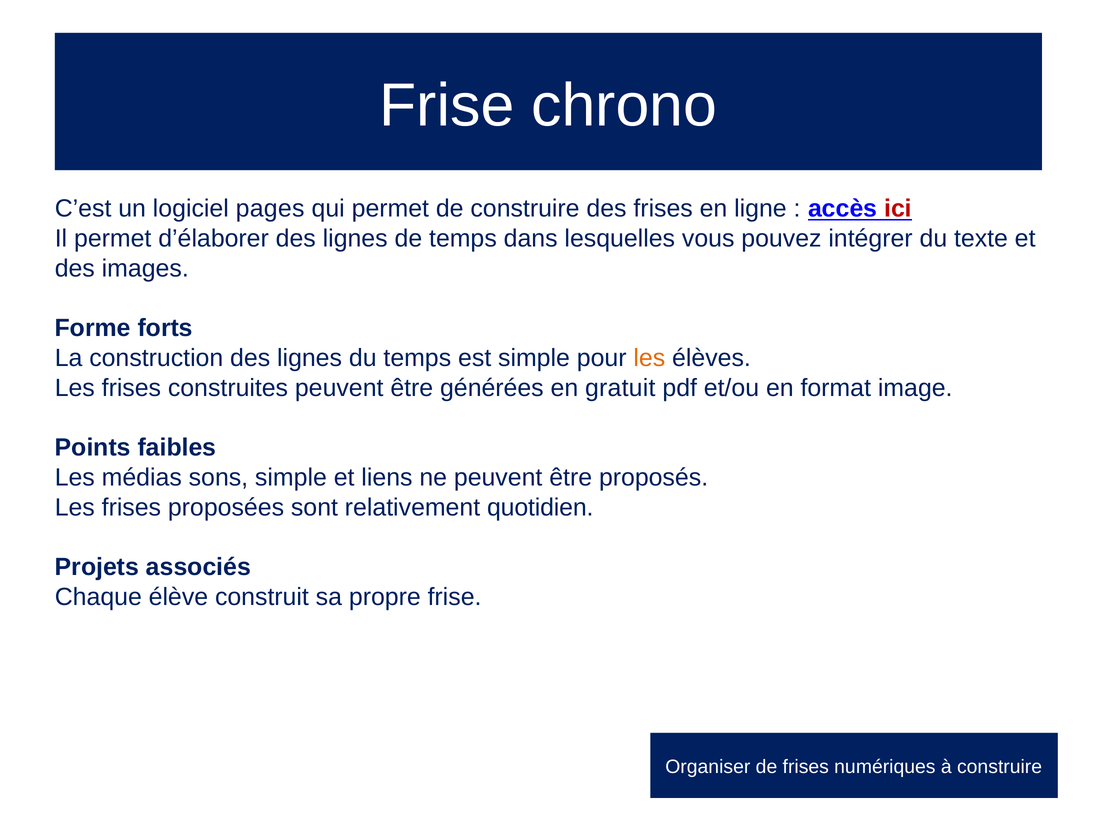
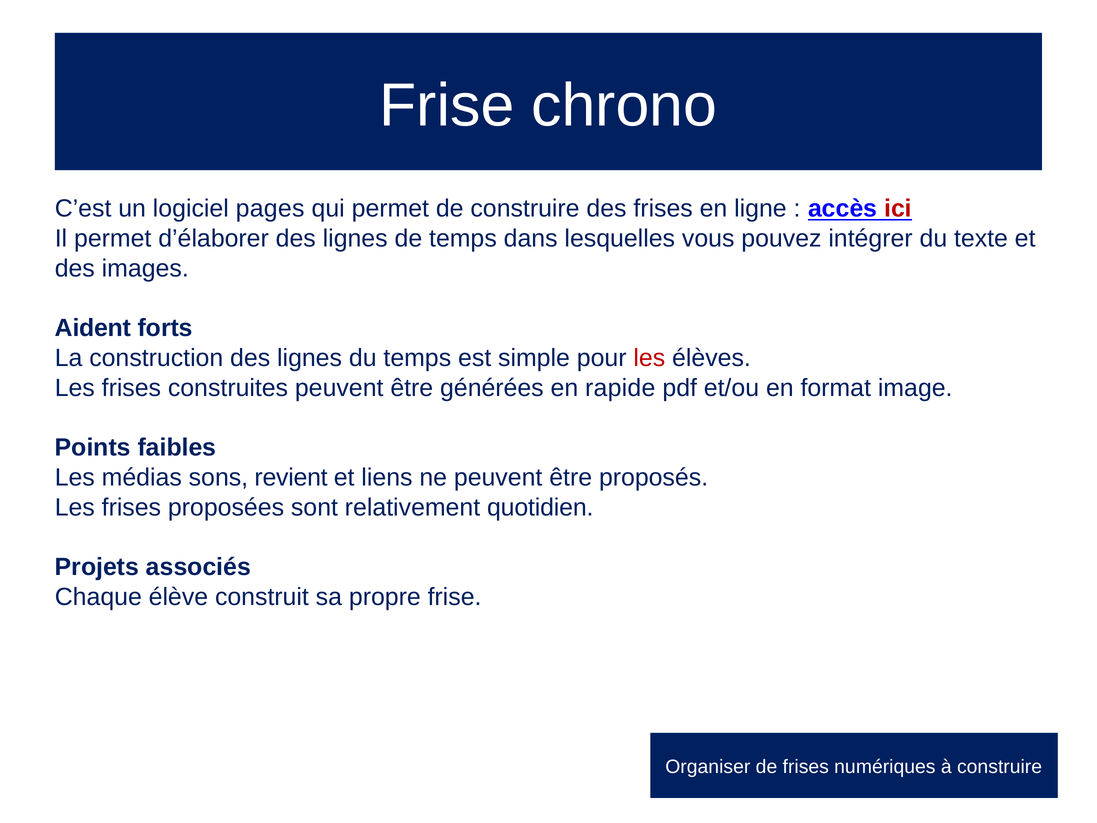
Forme: Forme -> Aident (93, 328)
les colour: orange -> red (649, 358)
gratuit: gratuit -> rapide (620, 388)
sons simple: simple -> revient (291, 477)
